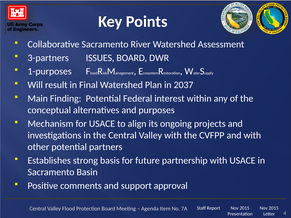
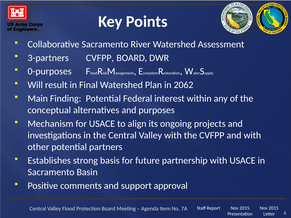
3-partners ISSUES: ISSUES -> CVFPP (100, 58)
1-purposes: 1-purposes -> 0-purposes (50, 71)
2037: 2037 -> 2062 (184, 85)
